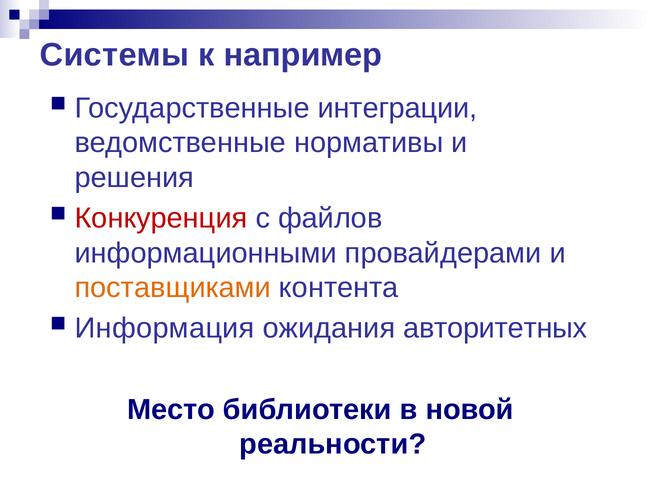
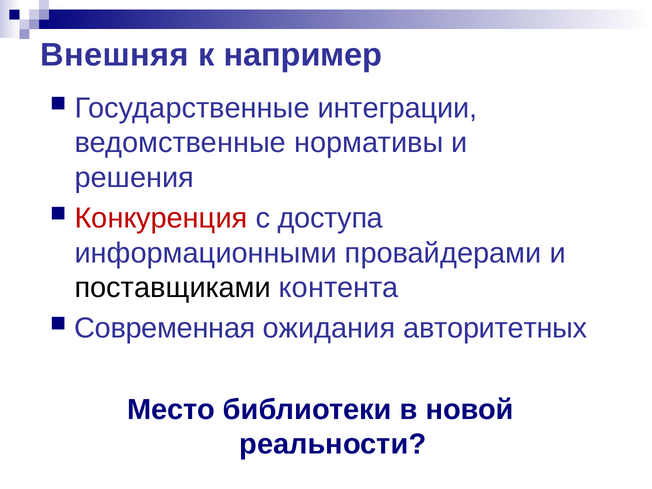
Системы: Системы -> Внешняя (114, 55)
файлов: файлов -> доступа (330, 218)
поставщиками colour: orange -> black (173, 288)
Информация: Информация -> Современная (165, 328)
